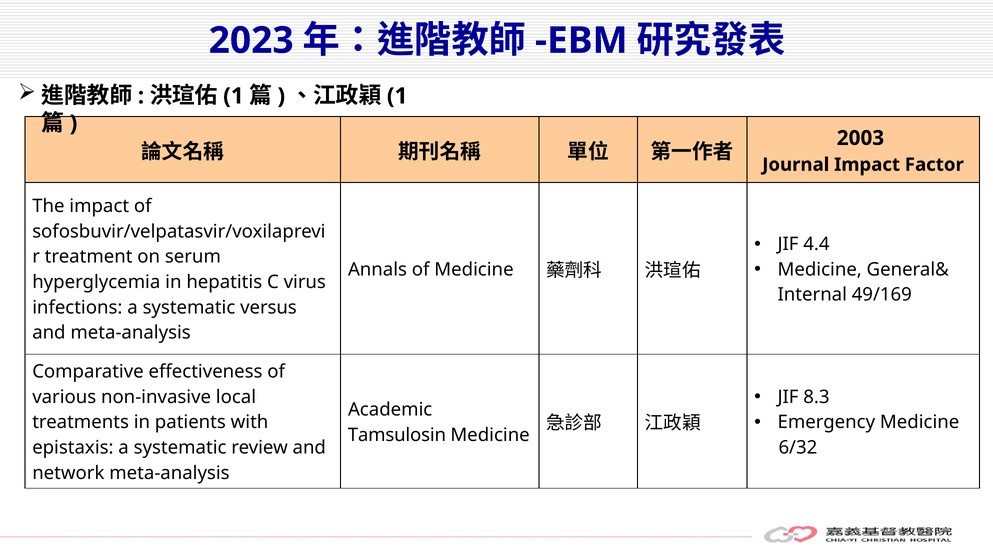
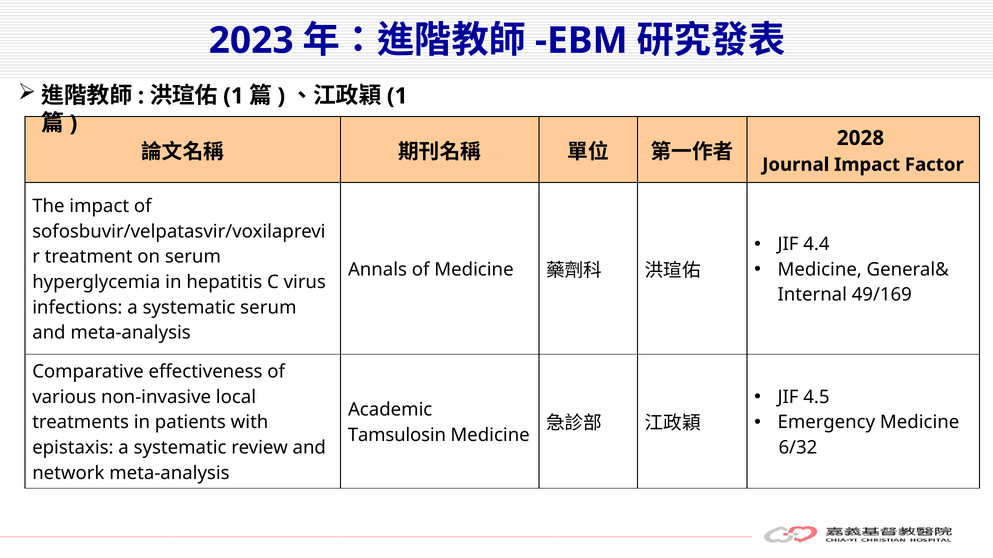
2003: 2003 -> 2028 (860, 138)
systematic versus: versus -> serum (268, 308)
8.3: 8.3 -> 4.5 (816, 397)
